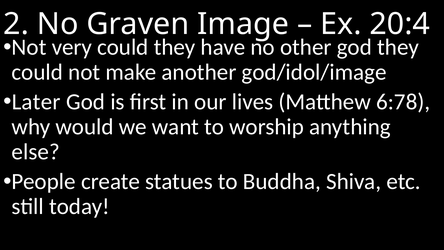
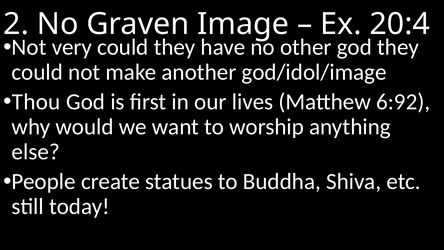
Later: Later -> Thou (36, 102)
6:78: 6:78 -> 6:92 (403, 102)
